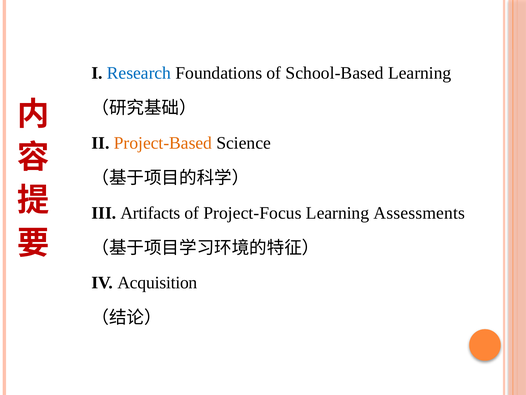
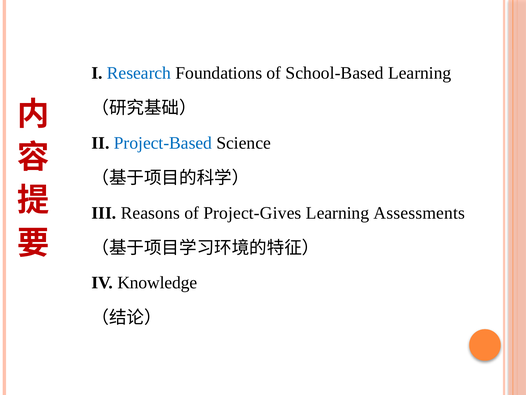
Project-Based colour: orange -> blue (163, 143)
Artifacts: Artifacts -> Reasons (150, 213)
Project-Focus: Project-Focus -> Project-Gives (252, 213)
Acquisition: Acquisition -> Knowledge (157, 282)
